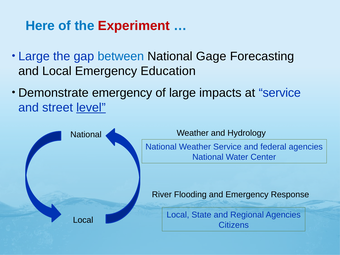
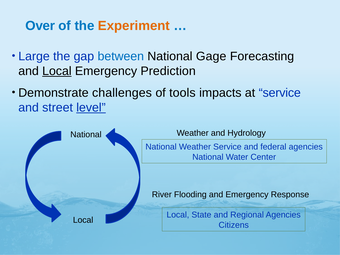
Here: Here -> Over (40, 26)
Experiment colour: red -> orange (134, 26)
Local underline: none -> present (57, 71)
Education: Education -> Prediction (168, 71)
Demonstrate emergency: emergency -> challenges (122, 93)
of large: large -> tools (182, 93)
